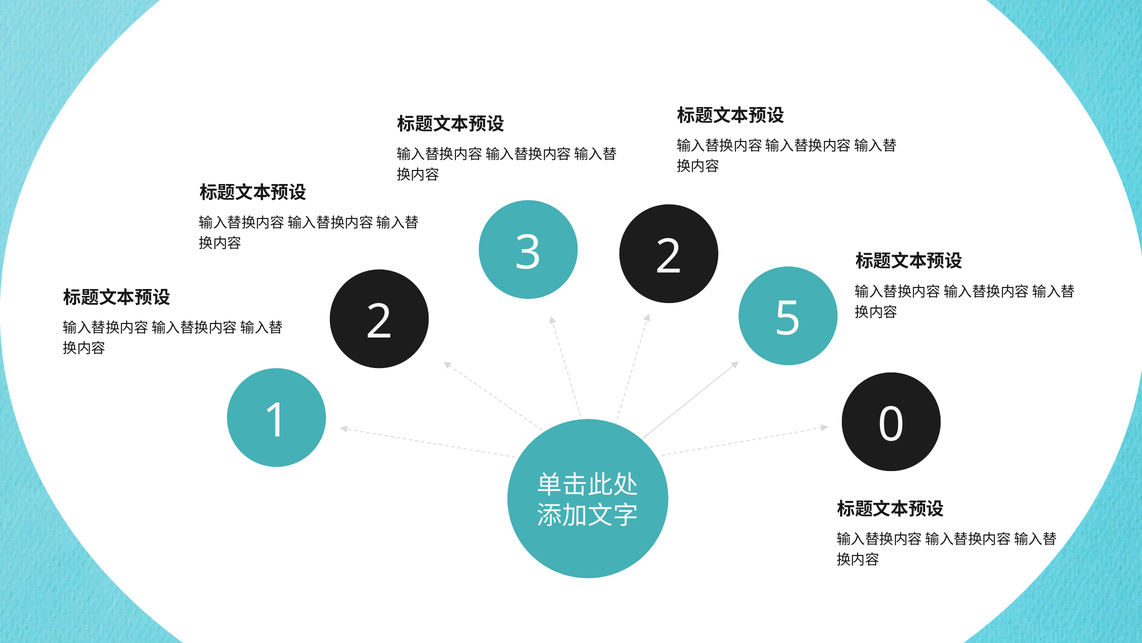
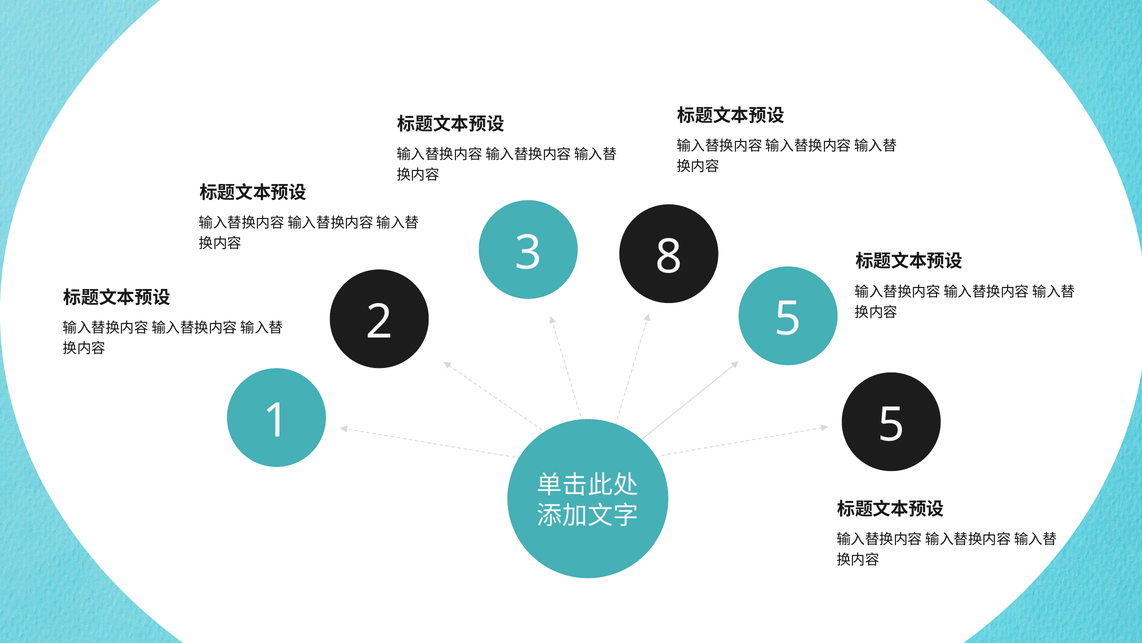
3 2: 2 -> 8 (669, 257)
1 0: 0 -> 5 (891, 425)
